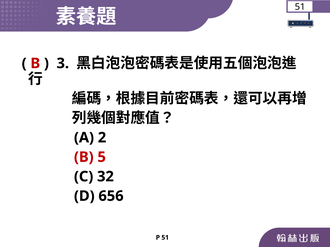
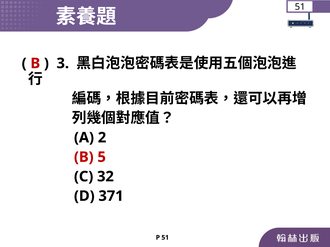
656: 656 -> 371 (111, 196)
